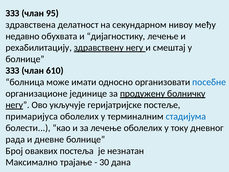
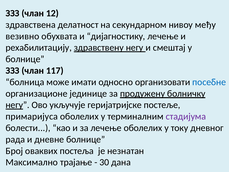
95: 95 -> 12 (52, 13)
недавно: недавно -> везивно (22, 36)
610: 610 -> 117 (55, 70)
стадијума colour: blue -> purple (186, 116)
